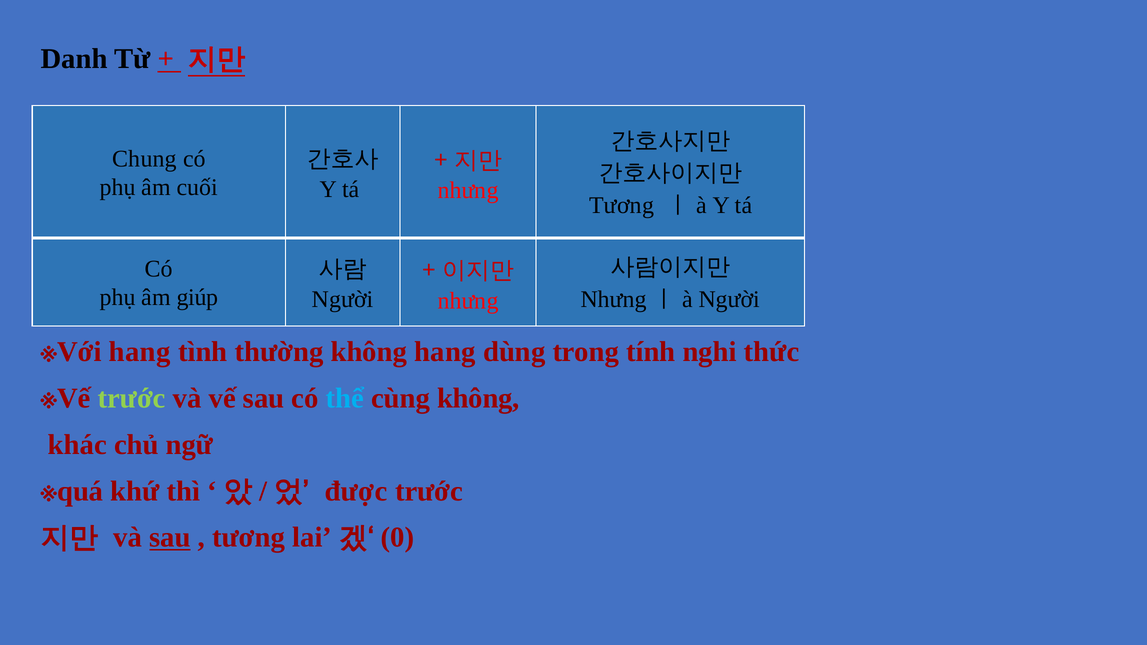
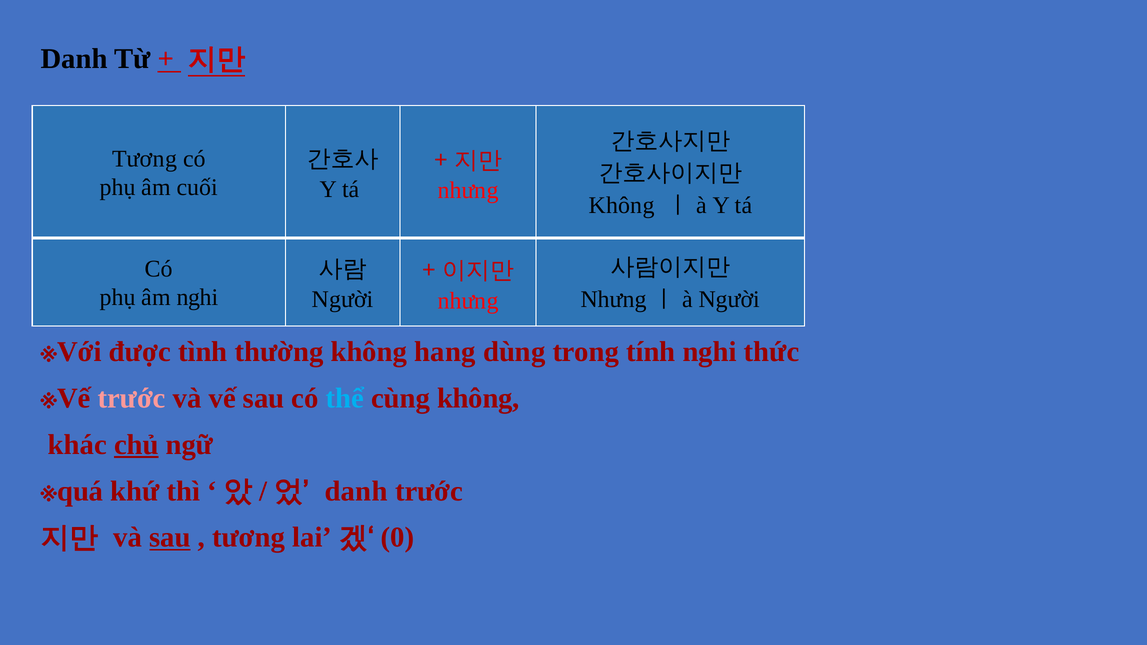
Chung: Chung -> Tương (145, 159)
Tương: Tương -> Không (622, 205)
âm giúp: giúp -> nghi (197, 297)
hang: hang -> được (140, 352)
trước colour: light green -> pink (132, 398)
chủ underline: none -> present (136, 445)
được: được -> danh (356, 491)
